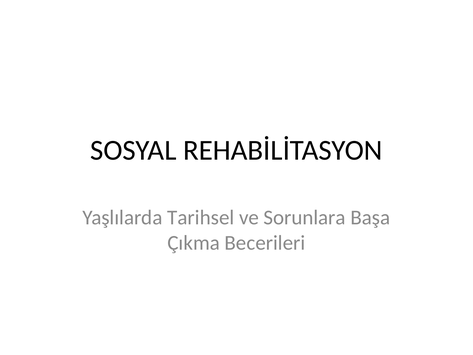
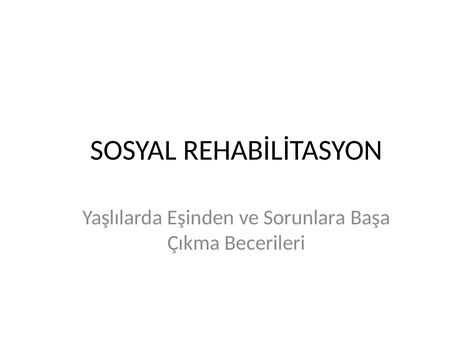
Tarihsel: Tarihsel -> Eşinden (201, 217)
